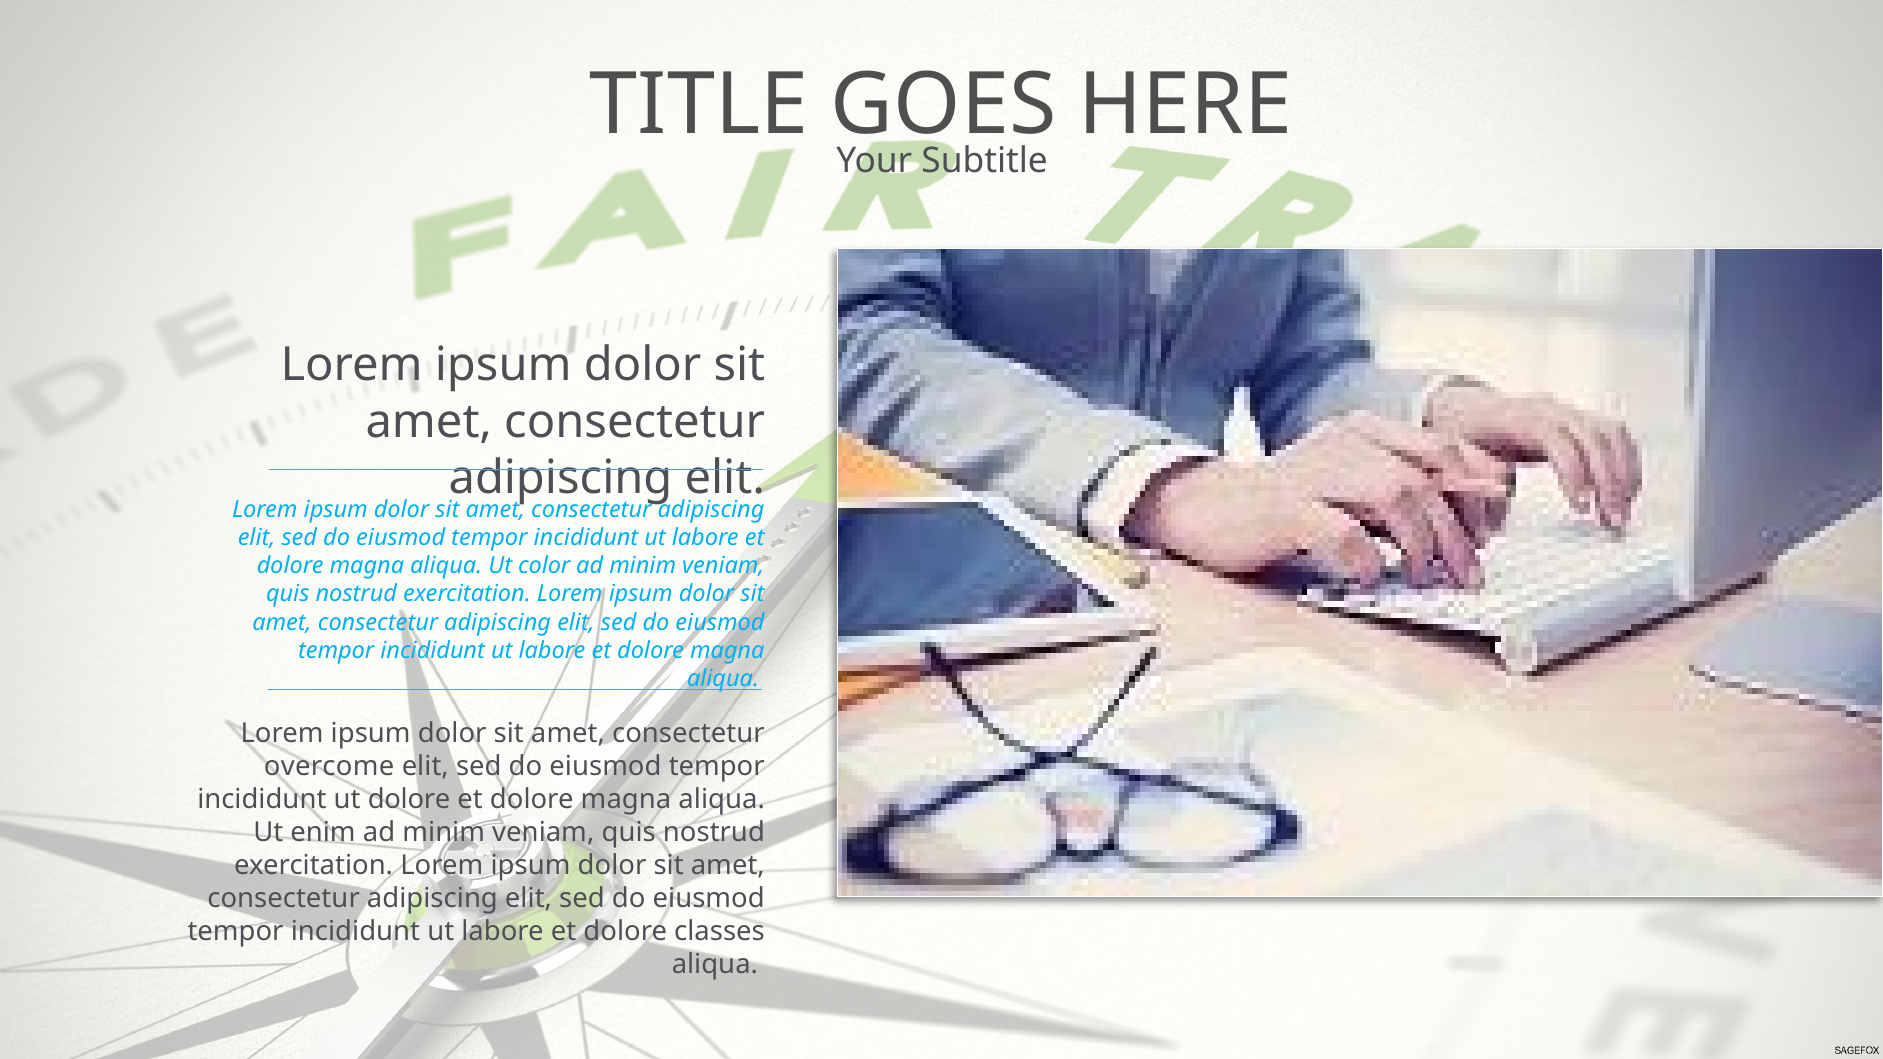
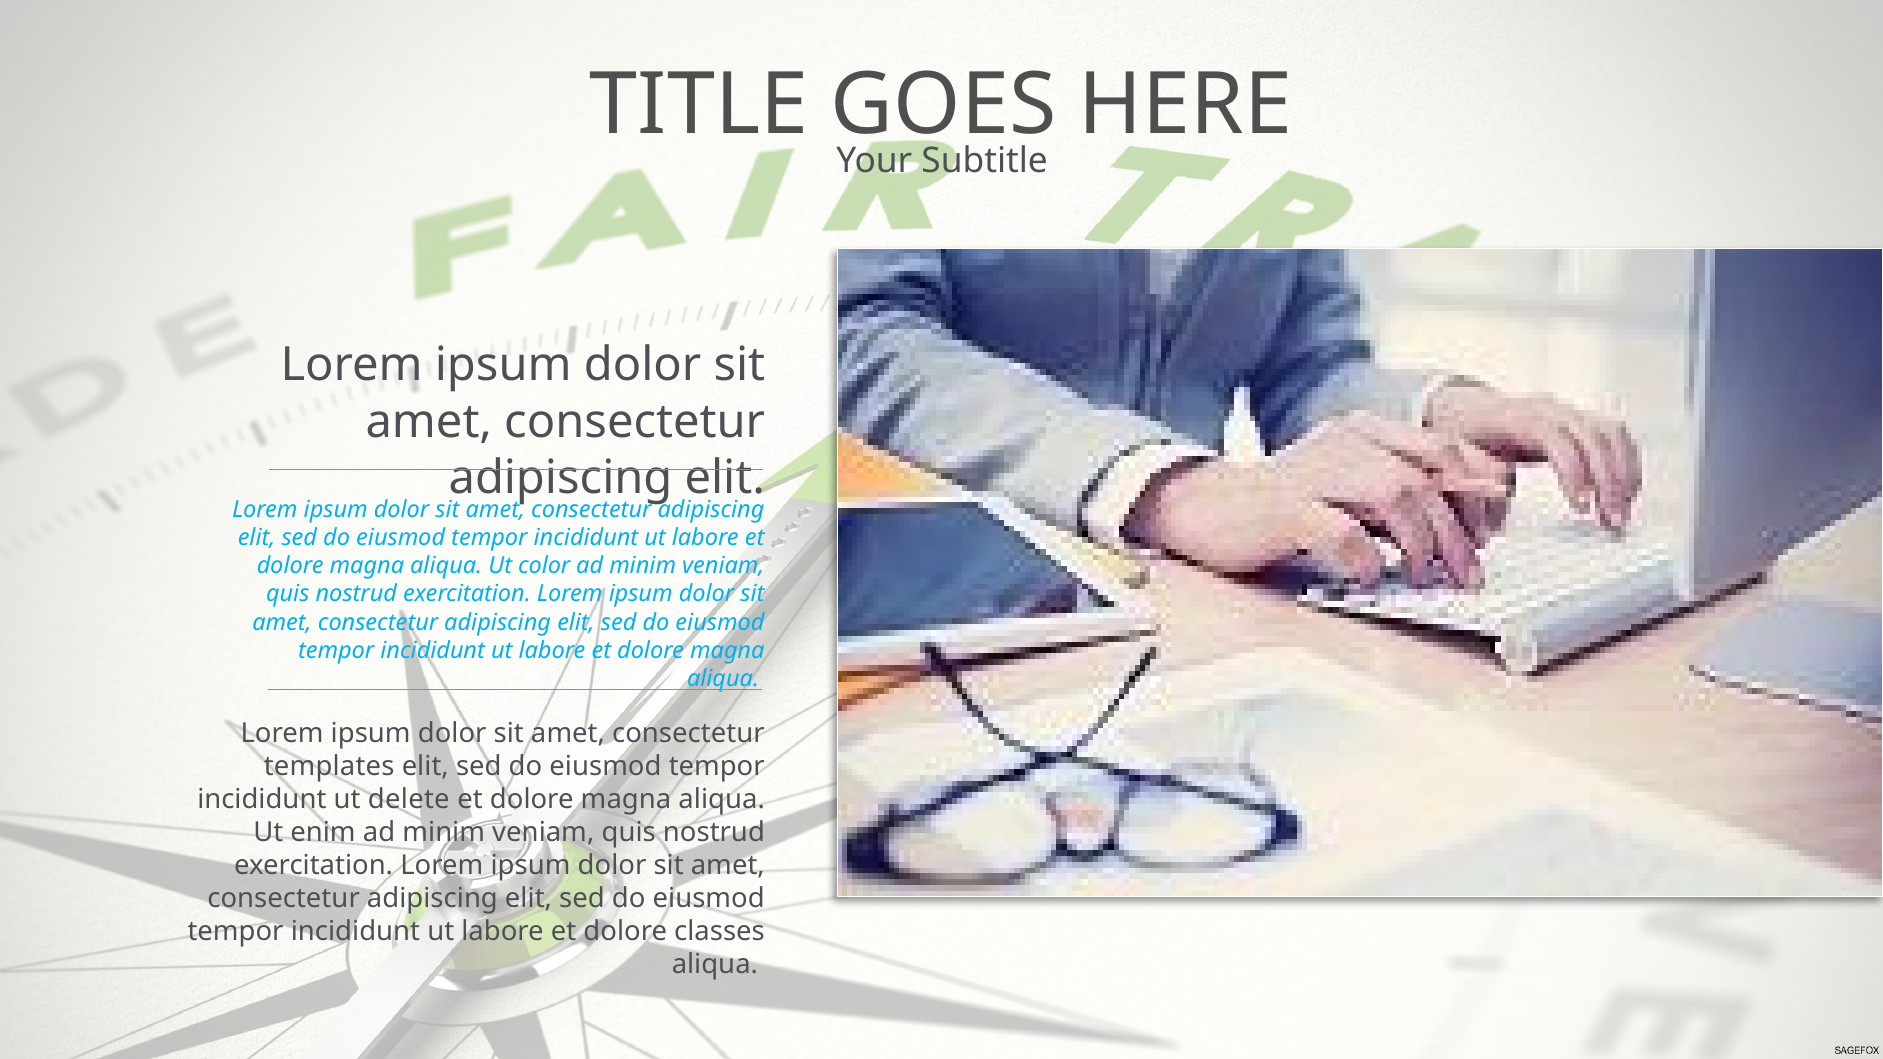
overcome: overcome -> templates (329, 766)
ut dolore: dolore -> delete (409, 799)
